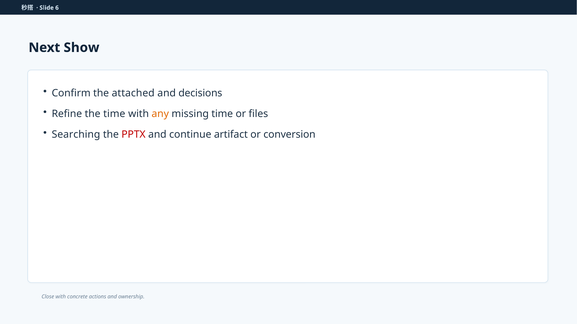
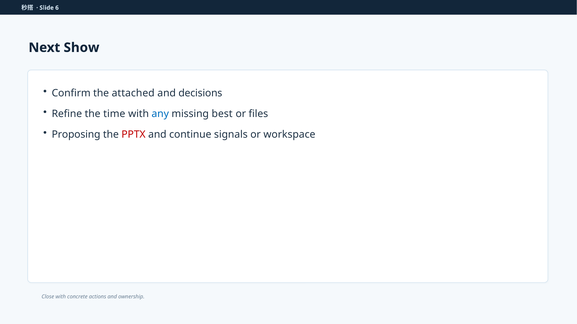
any colour: orange -> blue (160, 114)
missing time: time -> best (222, 114)
Searching: Searching -> Proposing (76, 135)
artifact: artifact -> signals (231, 135)
conversion: conversion -> workspace (289, 135)
